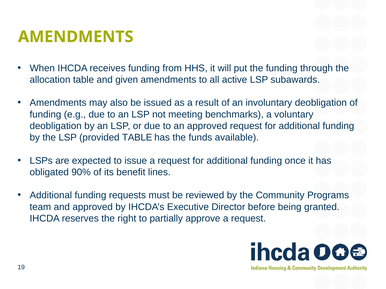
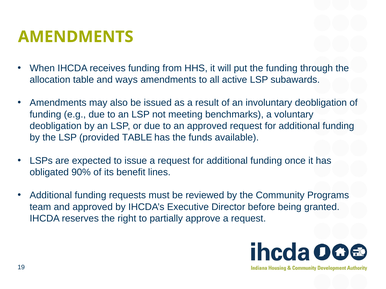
given: given -> ways (127, 80)
